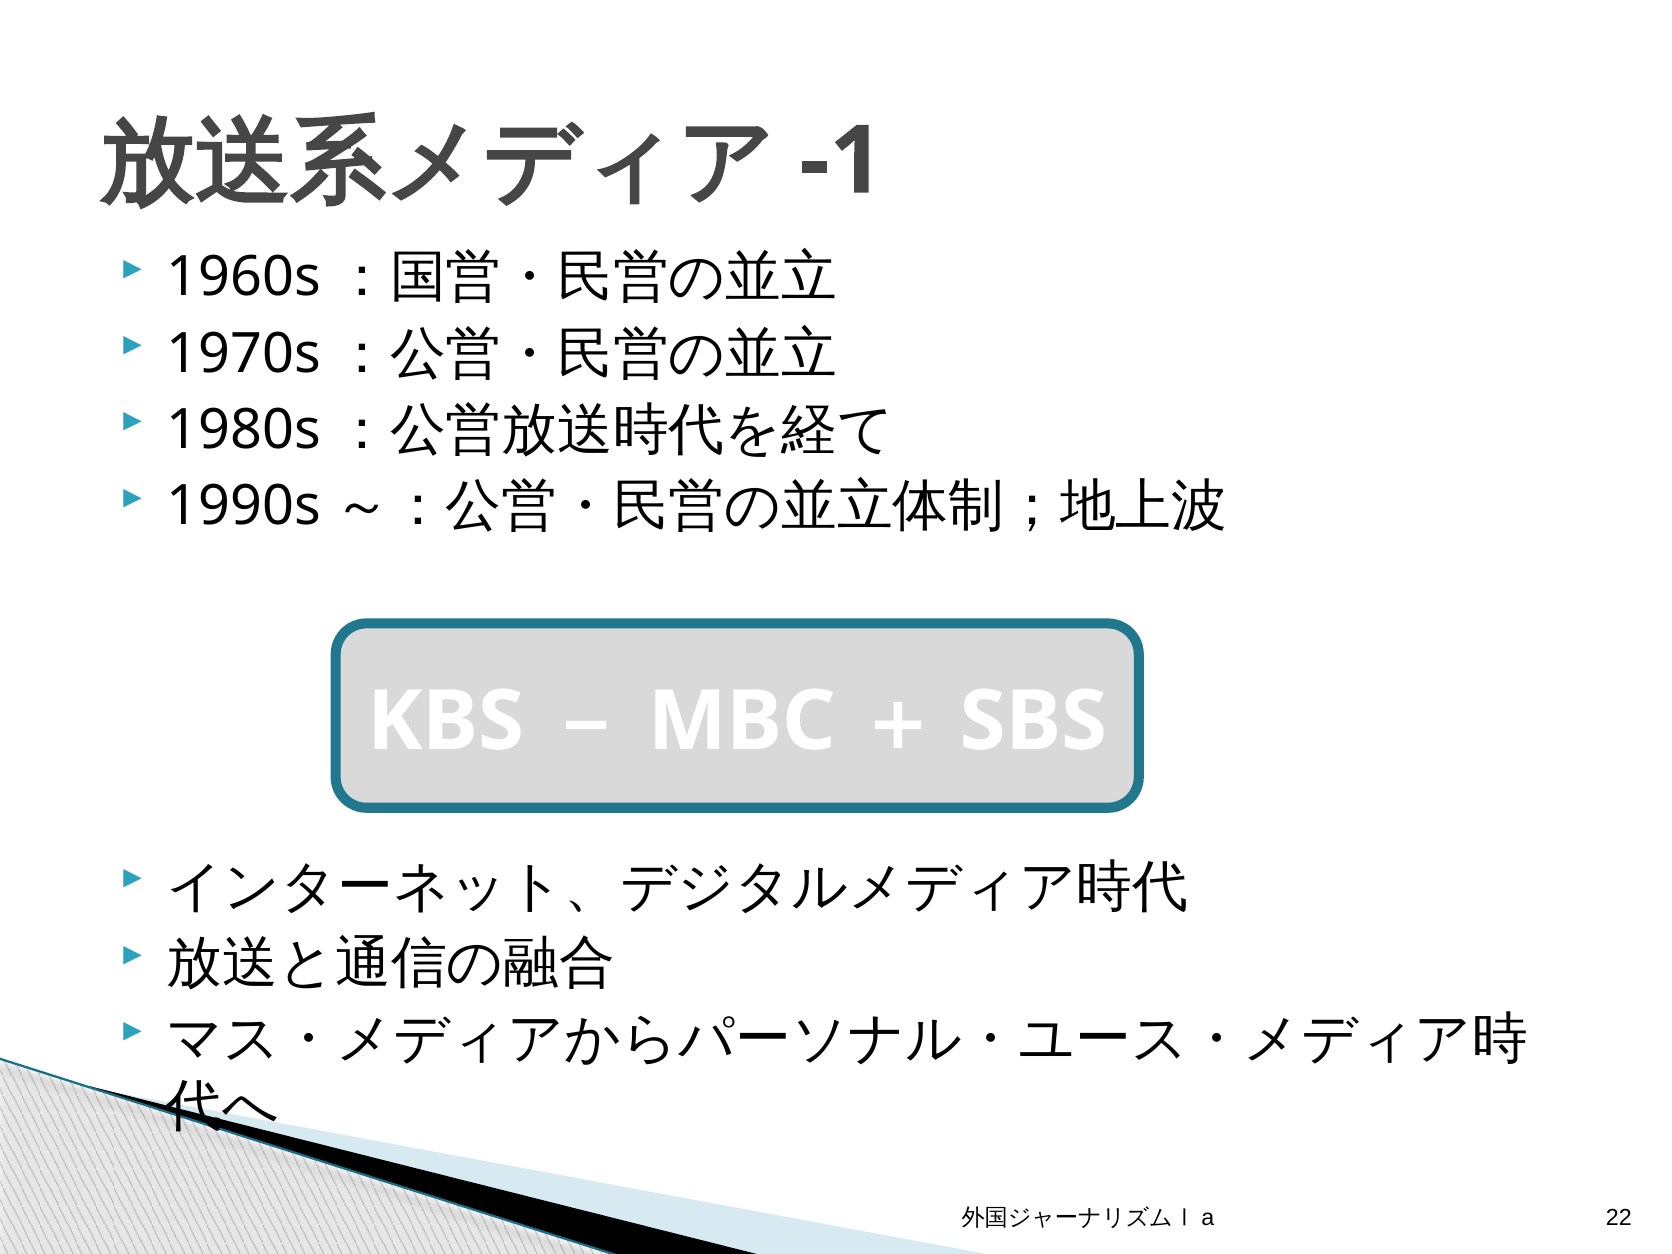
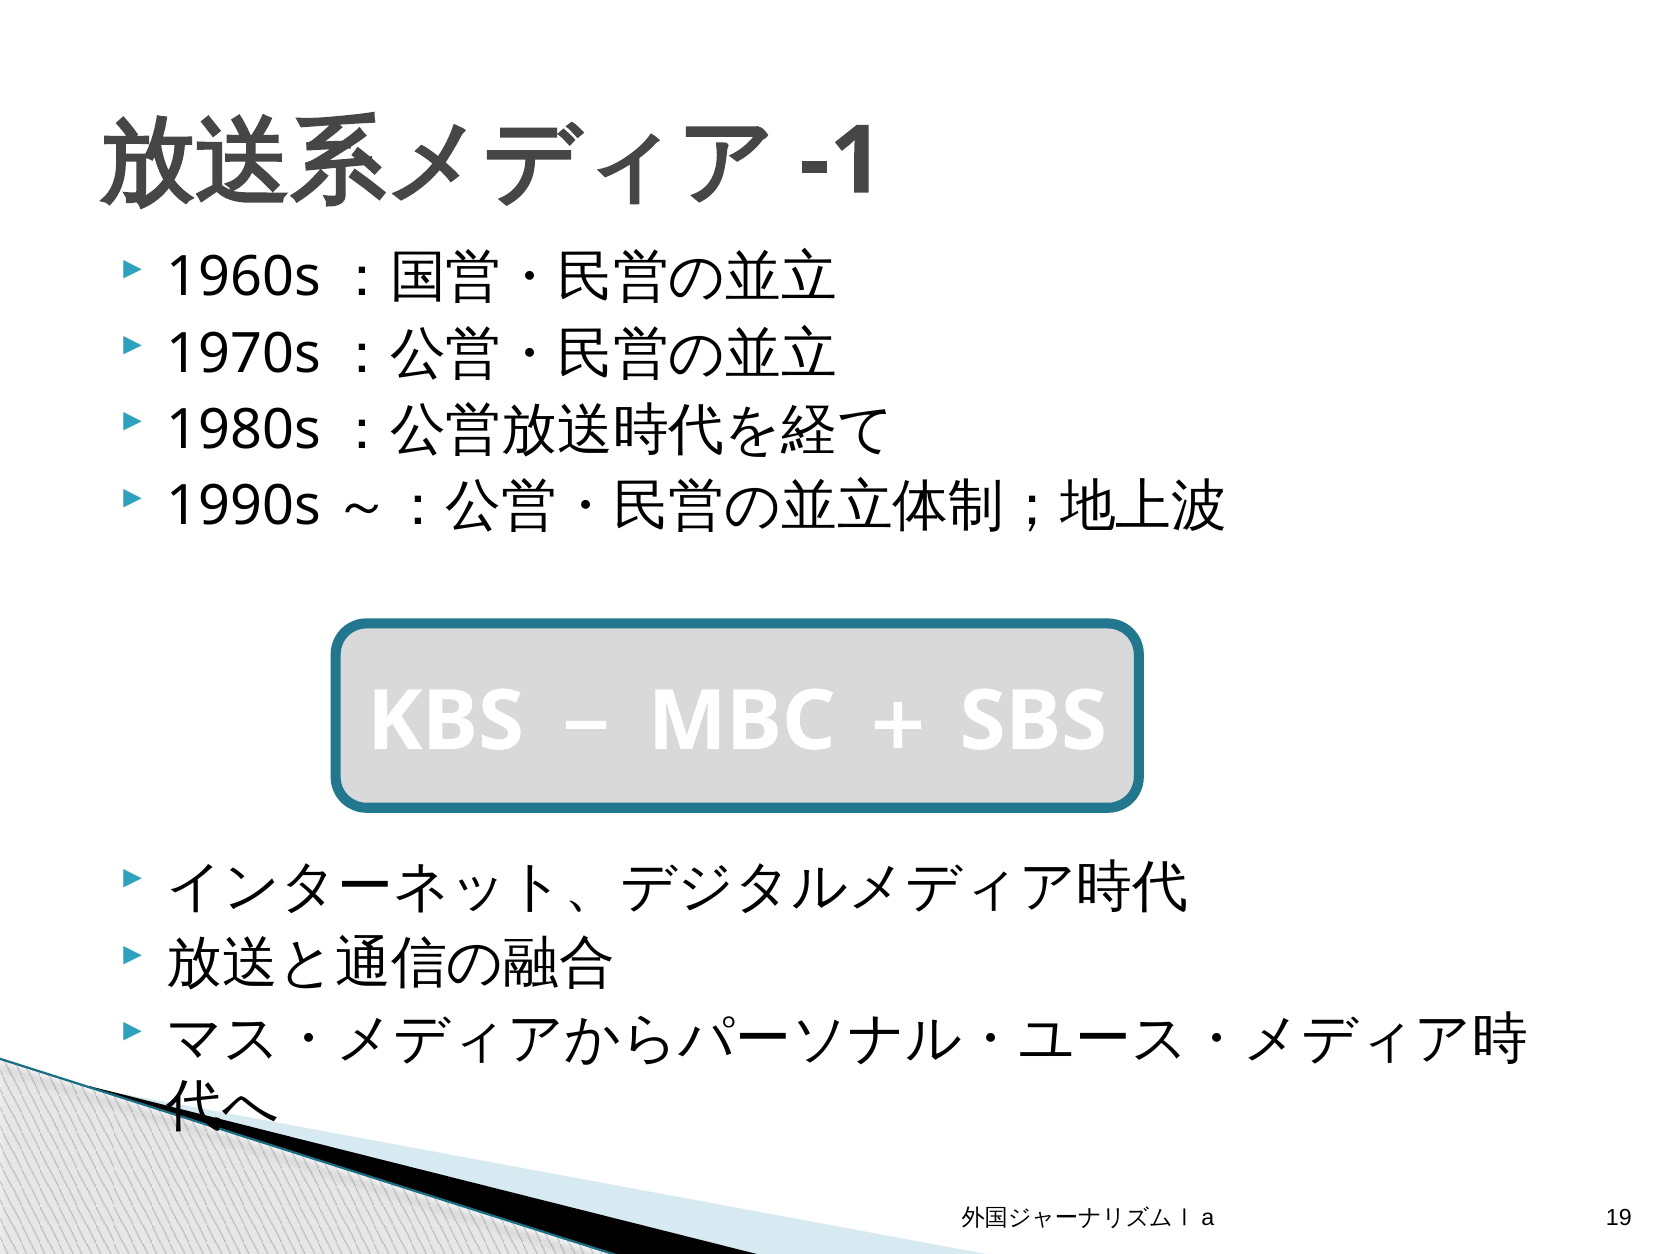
22: 22 -> 19 (1619, 1218)
